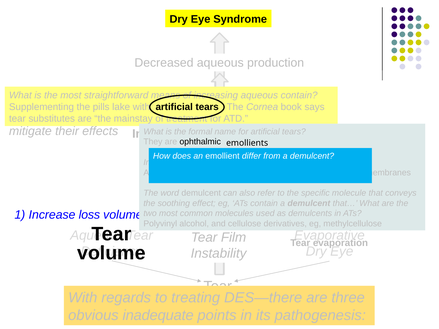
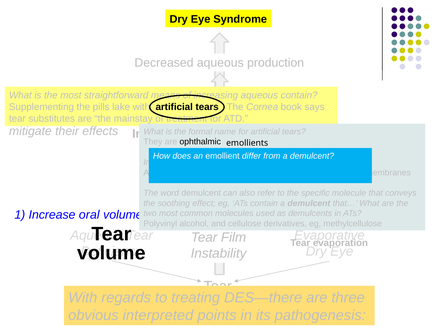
loss: loss -> oral (89, 215)
inadequate: inadequate -> interpreted (158, 316)
